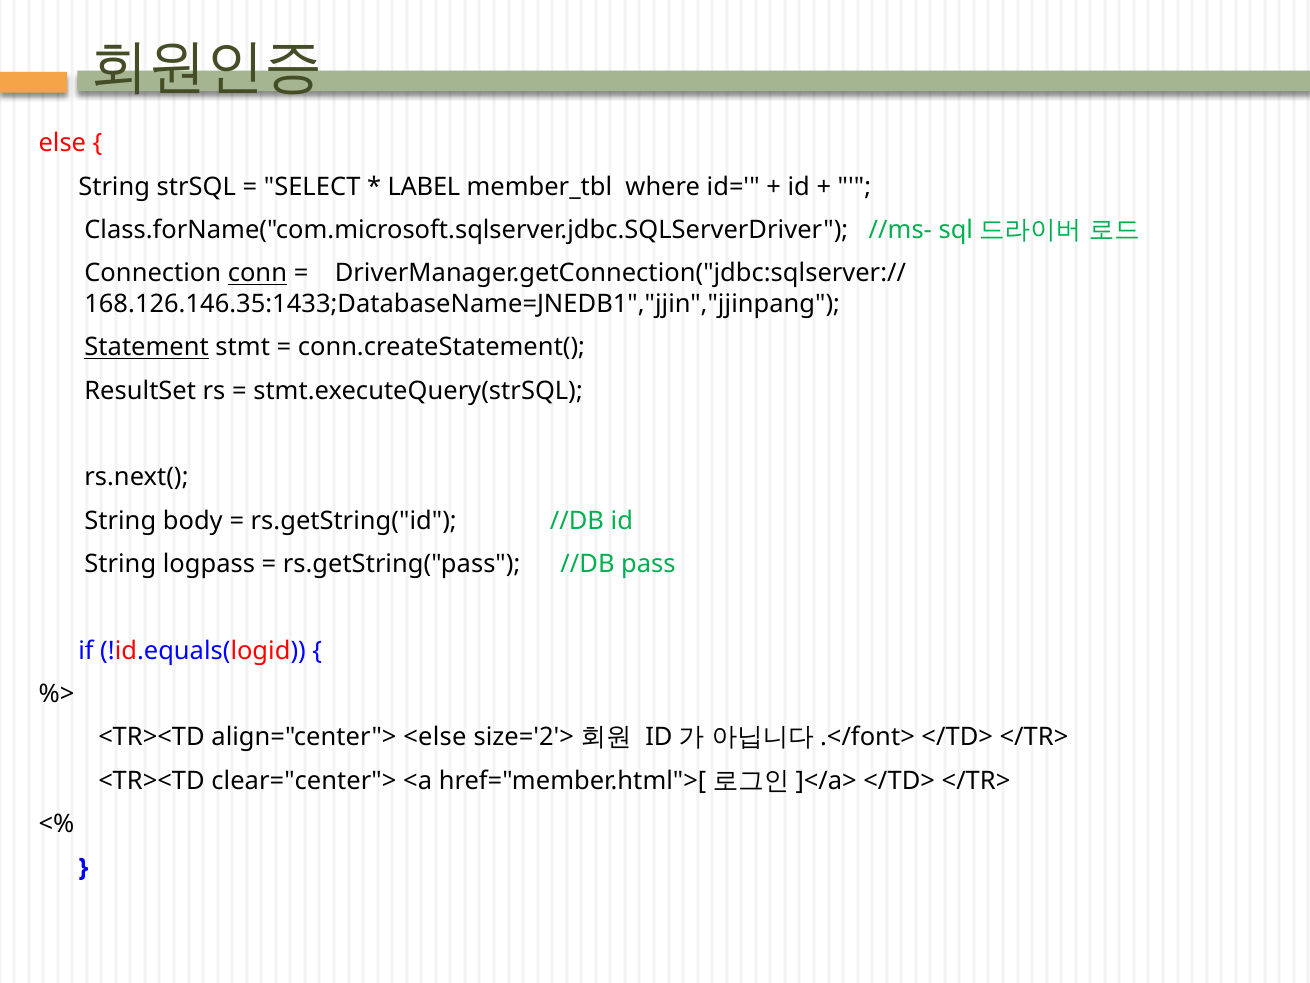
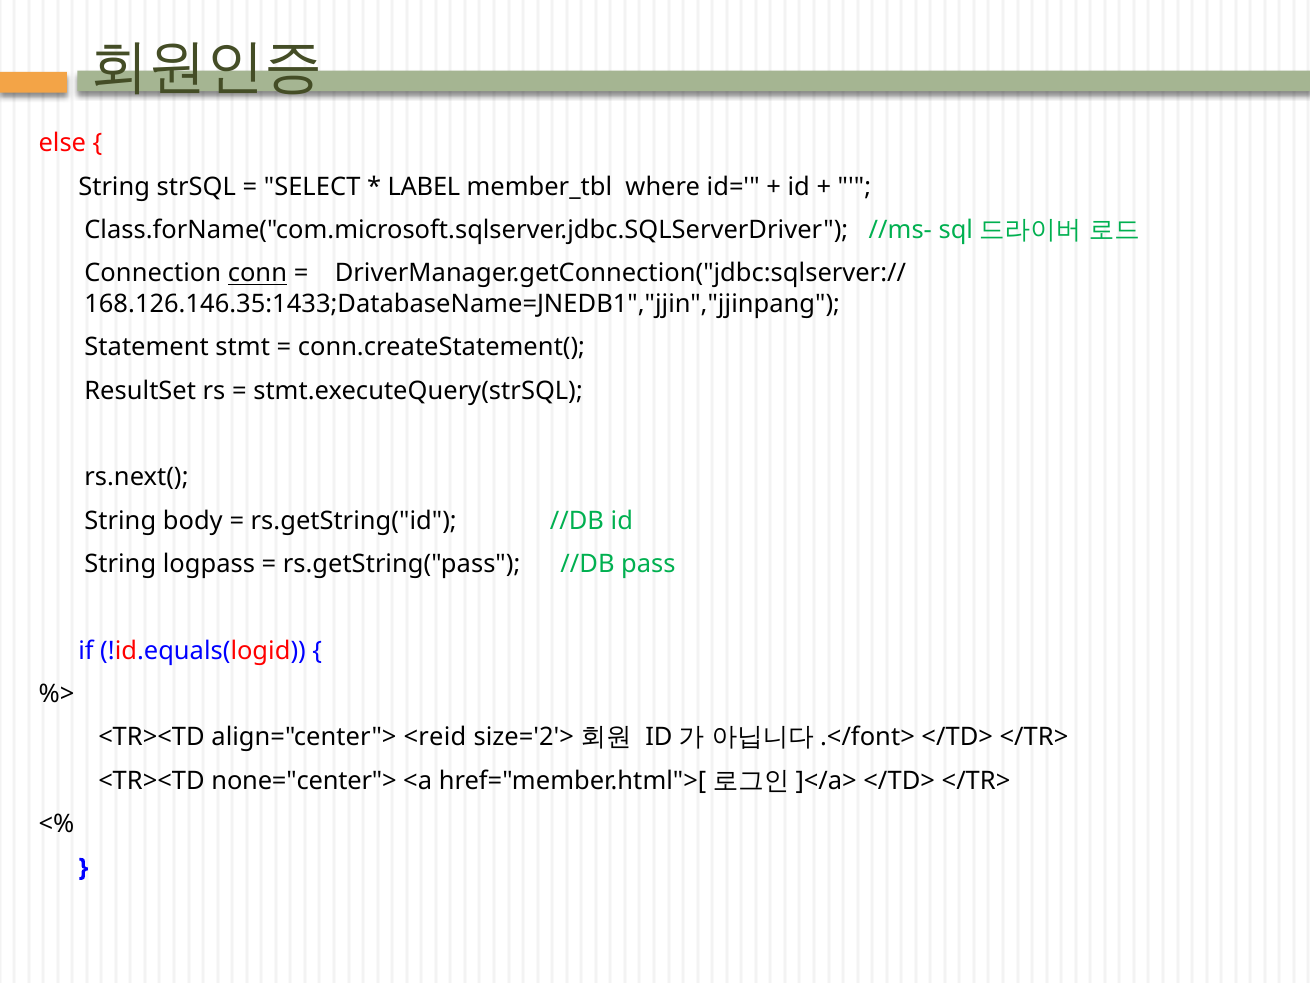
Statement underline: present -> none (147, 347)
<else: <else -> <reid (435, 737)
clear="center">: clear="center"> -> none="center"> (304, 780)
